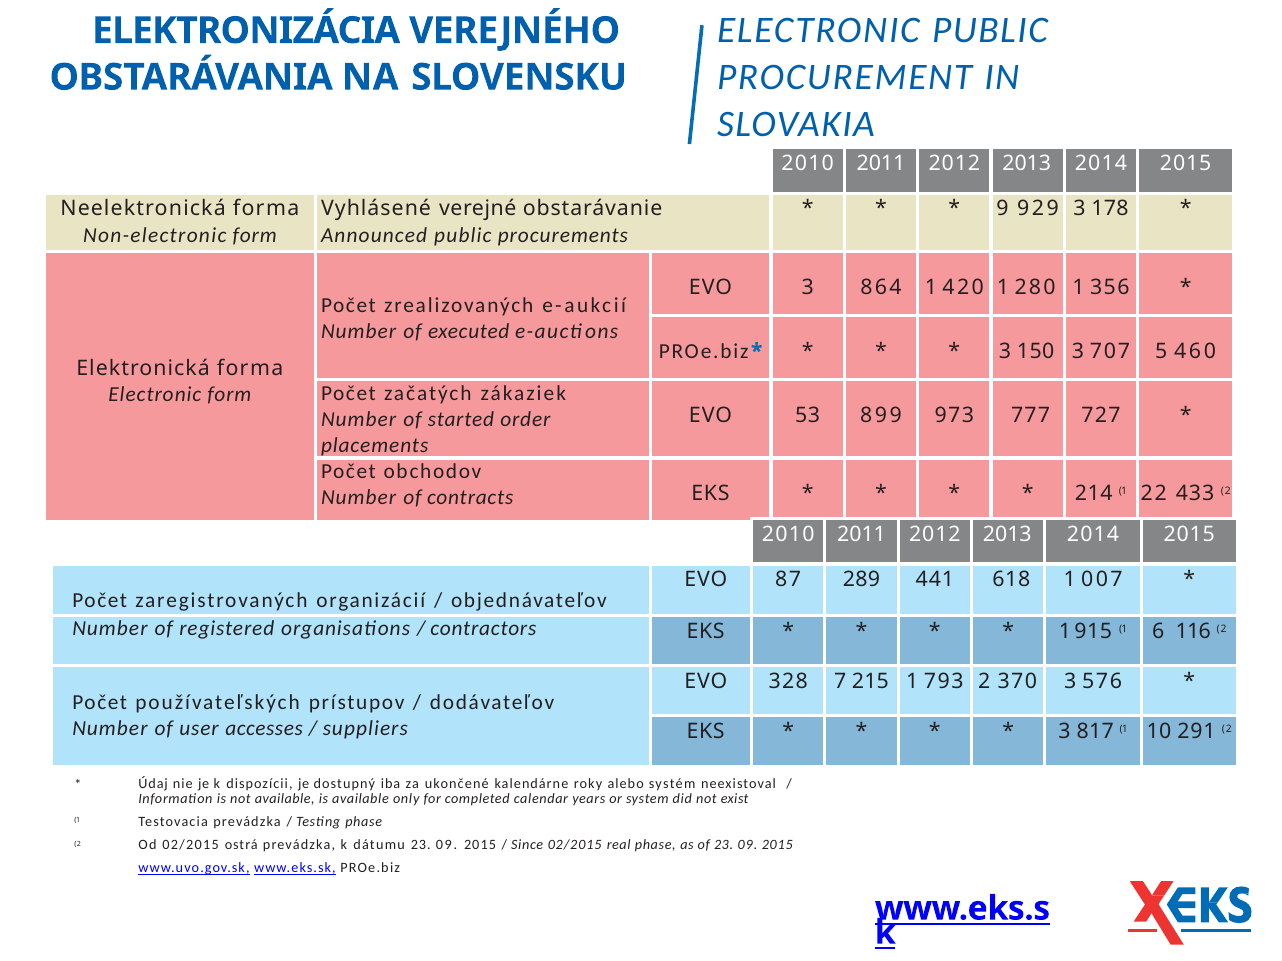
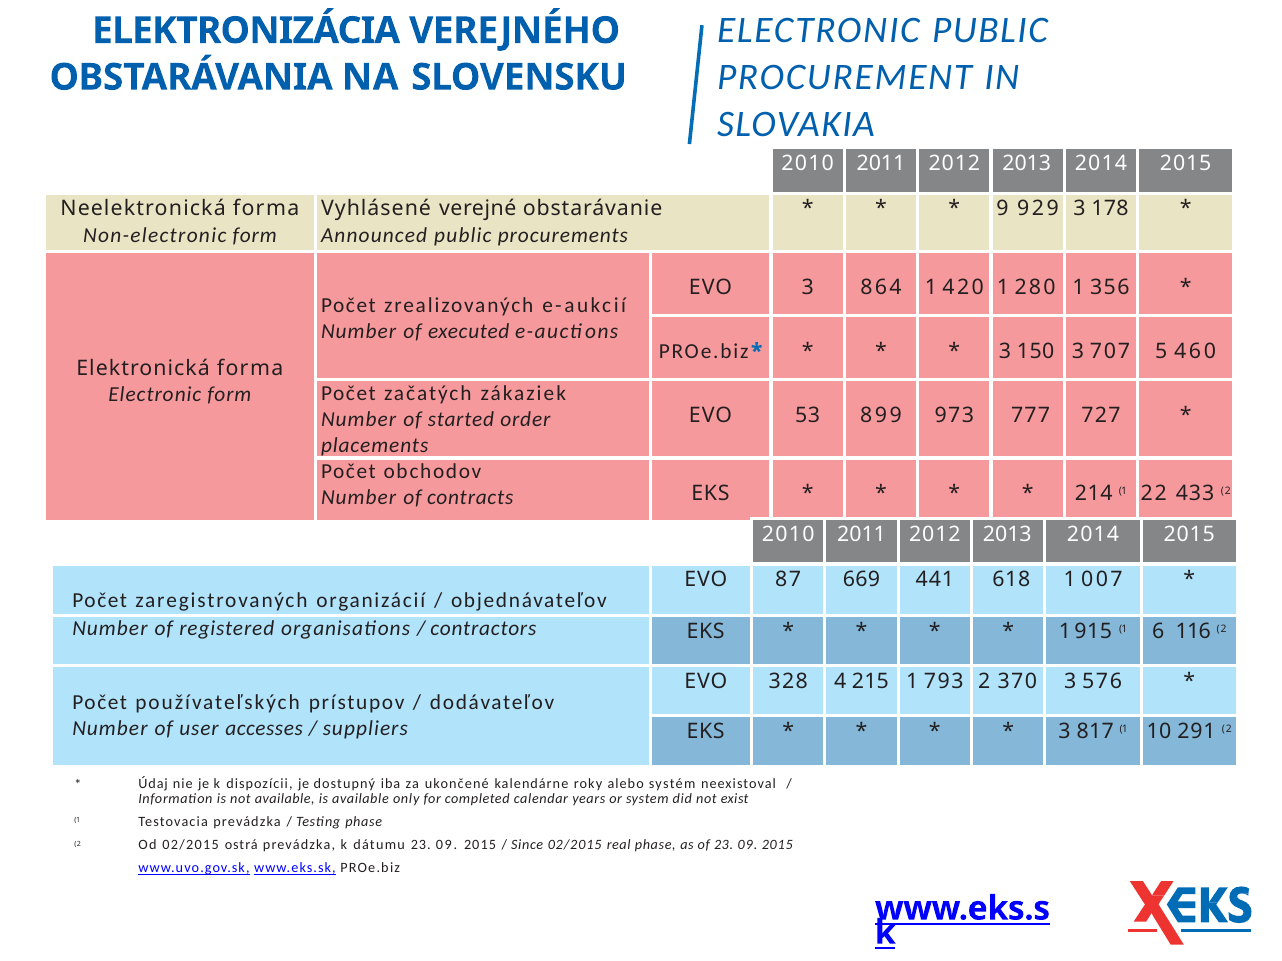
289: 289 -> 669 (861, 580)
7: 7 -> 4 (840, 682)
